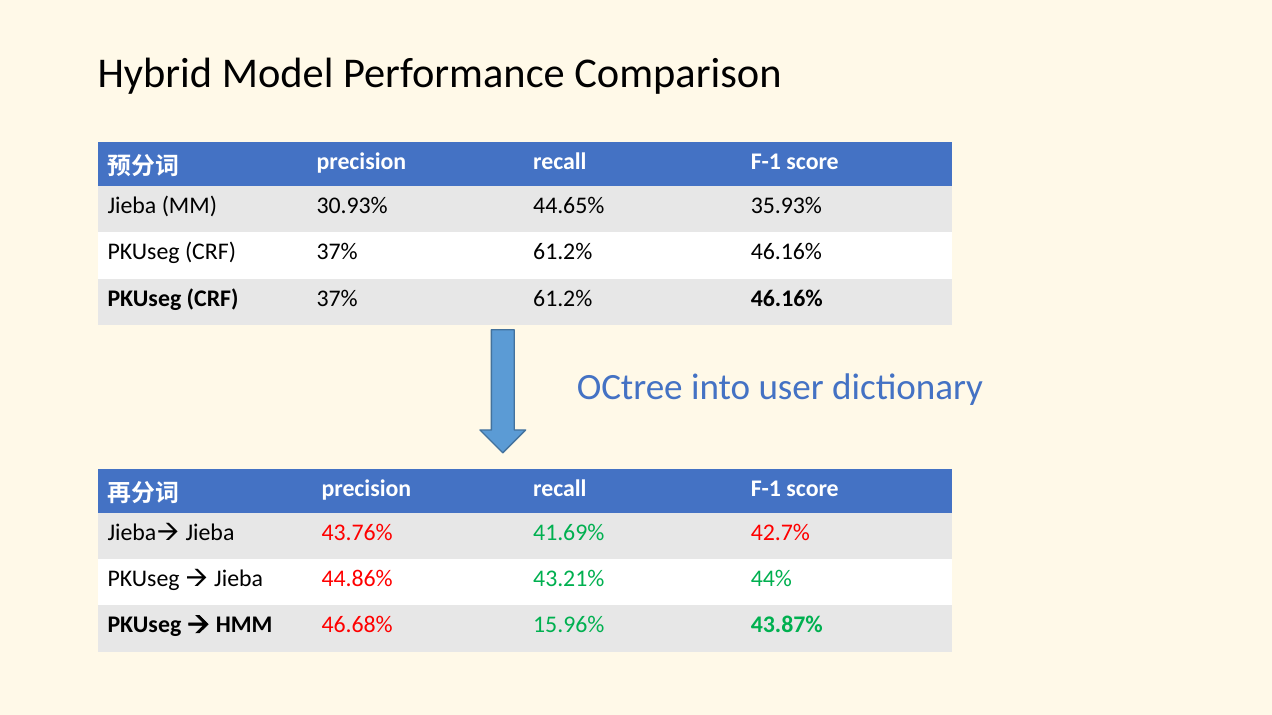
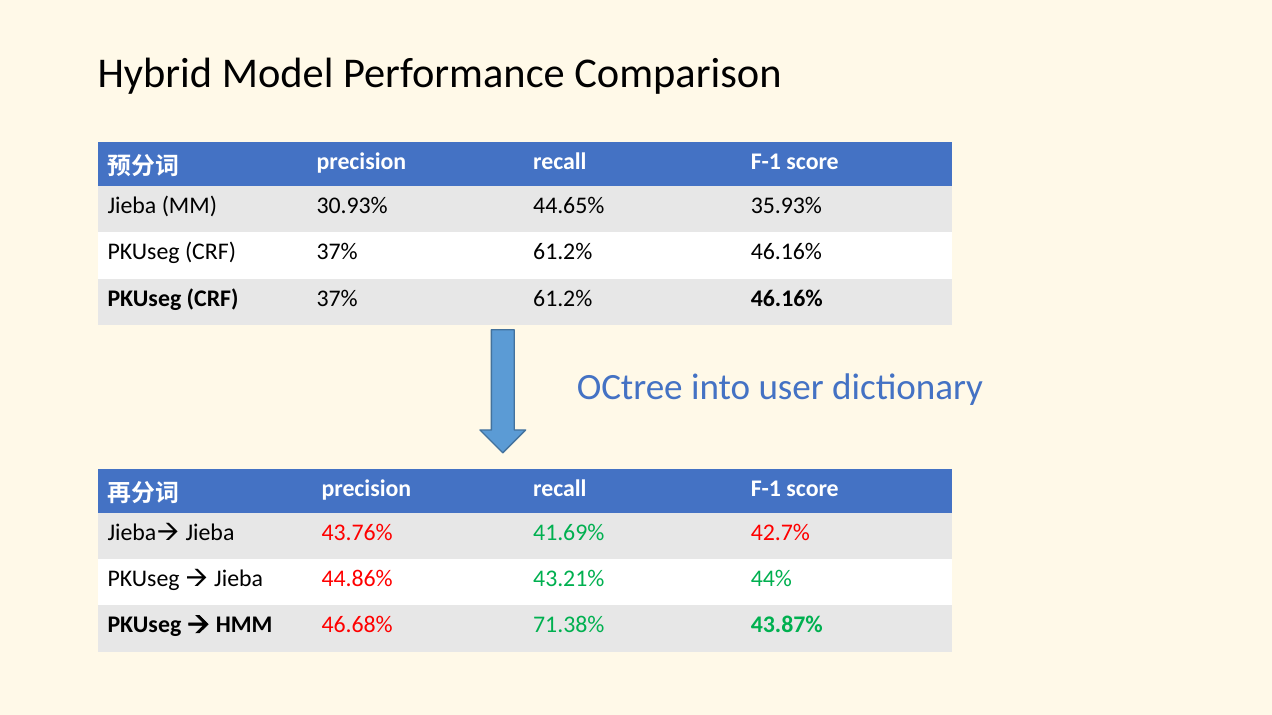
15.96%: 15.96% -> 71.38% (569, 625)
